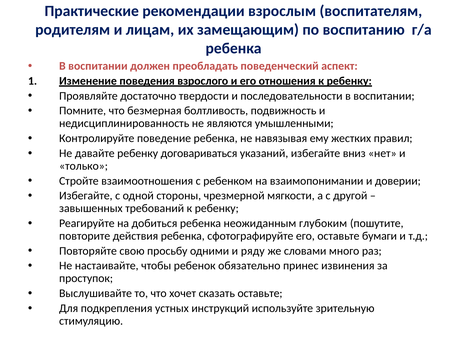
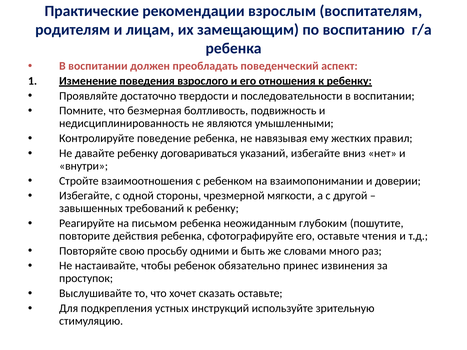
только: только -> внутри (84, 166)
добиться: добиться -> письмом (154, 223)
бумаги: бумаги -> чтения (379, 236)
ряду: ряду -> быть (253, 251)
